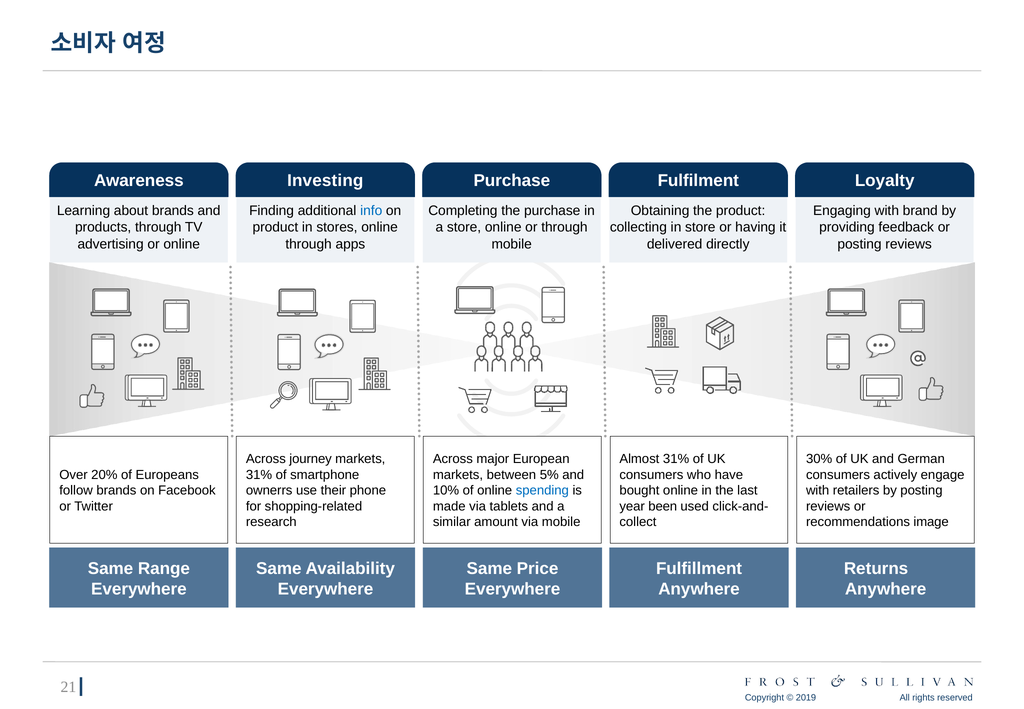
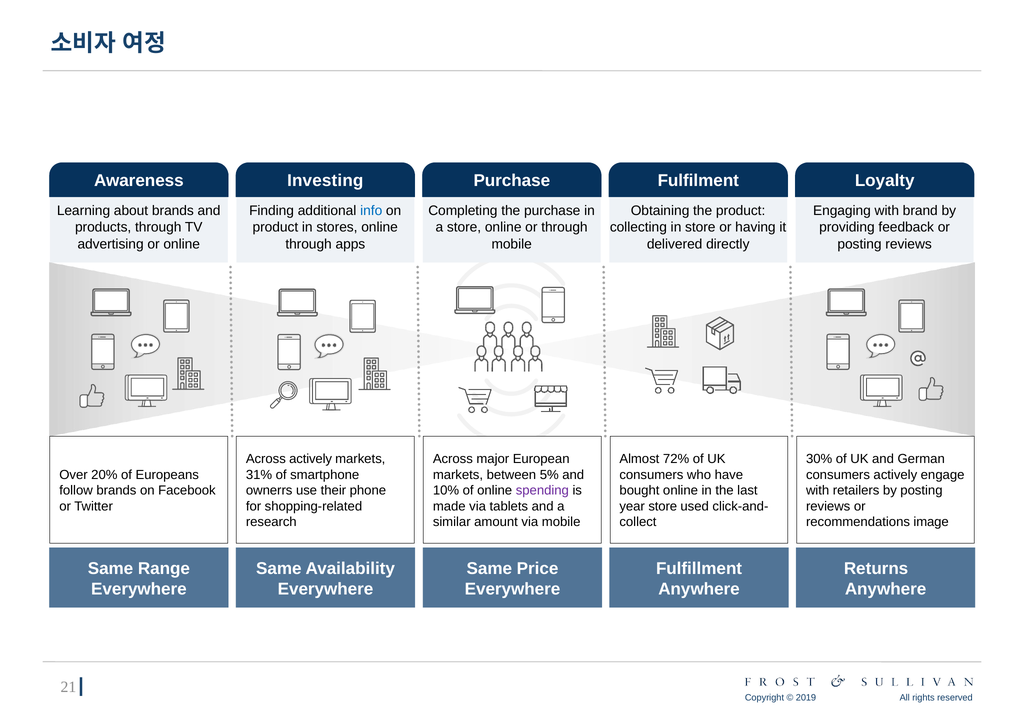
Across journey: journey -> actively (311, 459)
Almost 31%: 31% -> 72% (676, 459)
spending colour: blue -> purple (542, 490)
year been: been -> store (663, 506)
